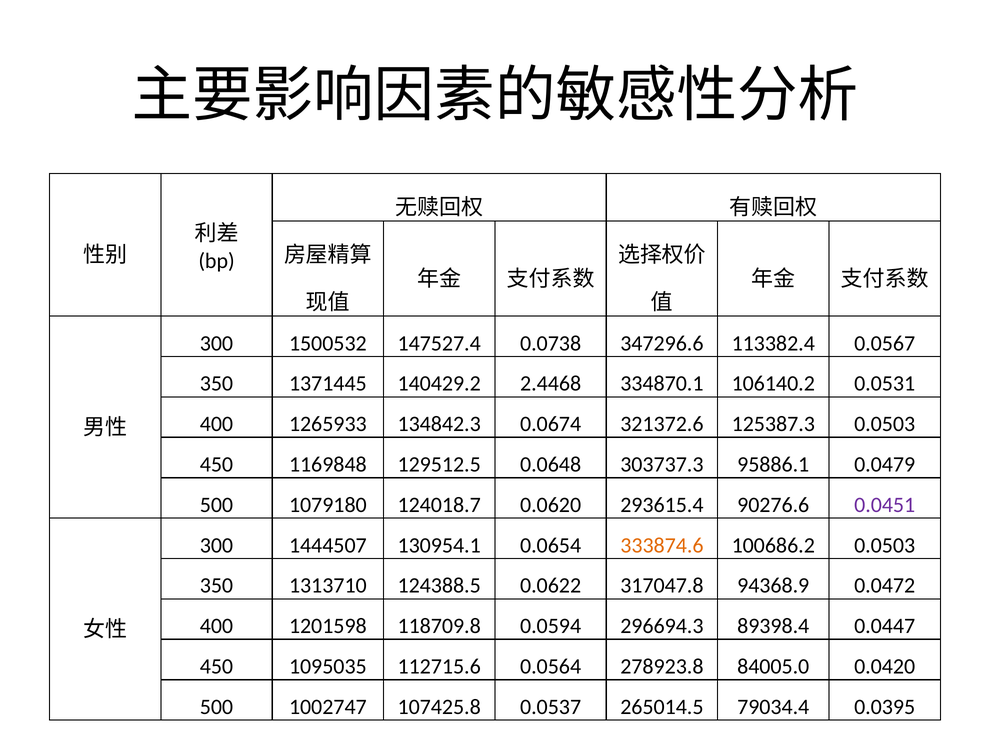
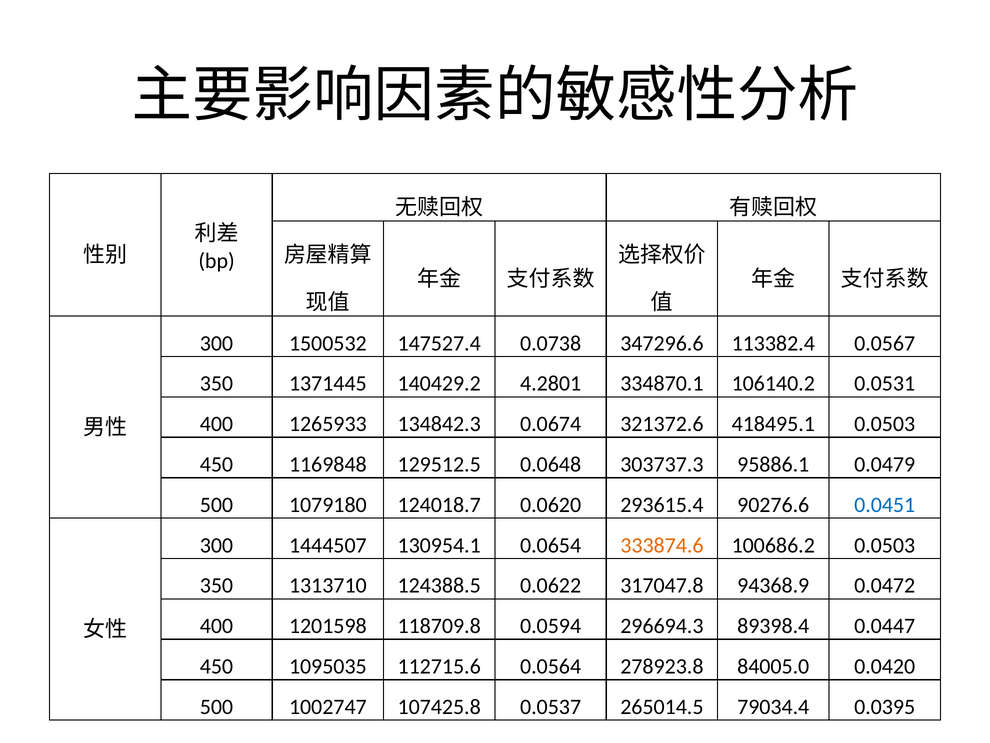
2.4468: 2.4468 -> 4.2801 (551, 383)
125387.3: 125387.3 -> 418495.1 (773, 424)
0.0451 colour: purple -> blue (885, 505)
